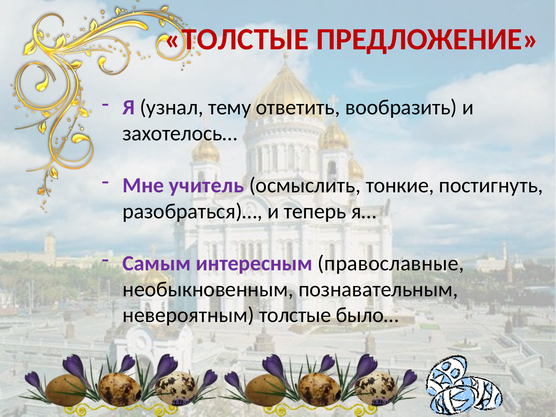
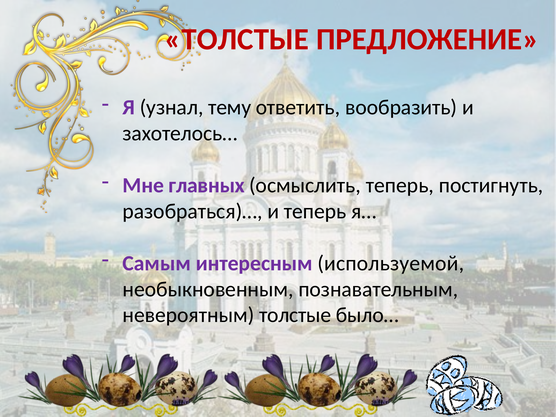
учитель: учитель -> главных (207, 185)
осмыслить тонкие: тонкие -> теперь (400, 185)
православные: православные -> используемой (391, 263)
